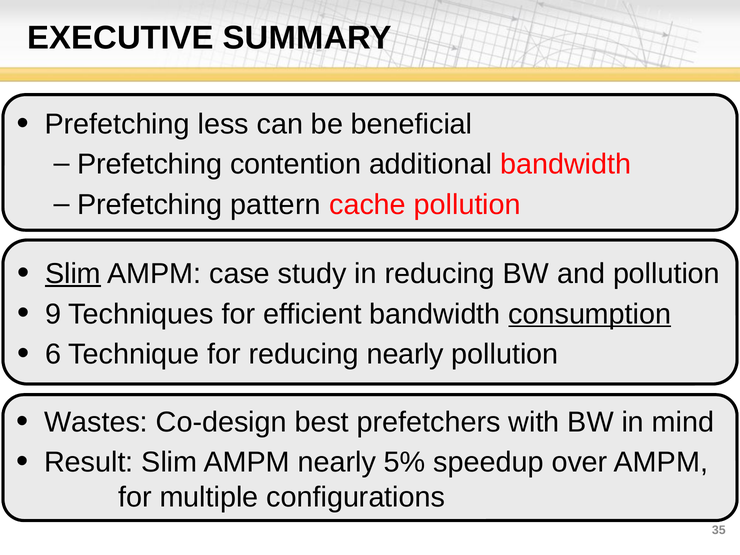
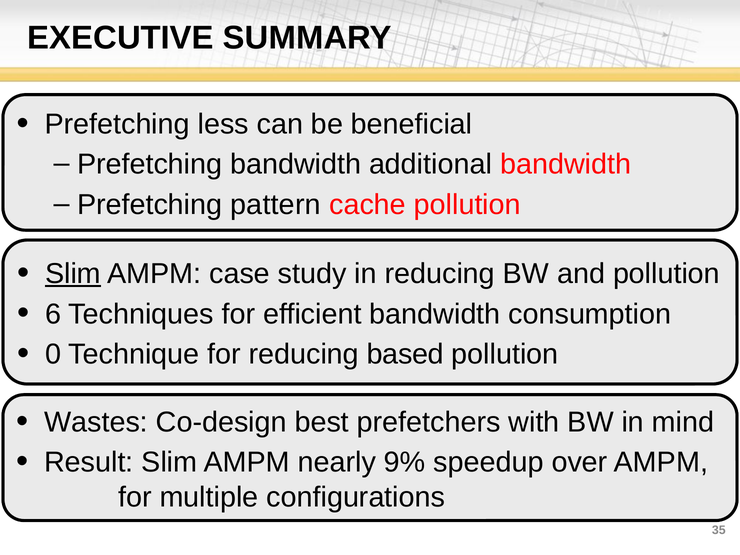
Prefetching contention: contention -> bandwidth (296, 164)
9: 9 -> 6 (53, 314)
consumption underline: present -> none (590, 314)
6: 6 -> 0 (53, 354)
reducing nearly: nearly -> based (405, 354)
5%: 5% -> 9% (405, 462)
